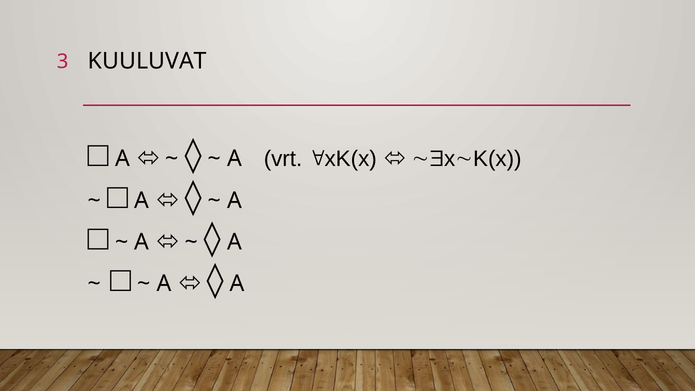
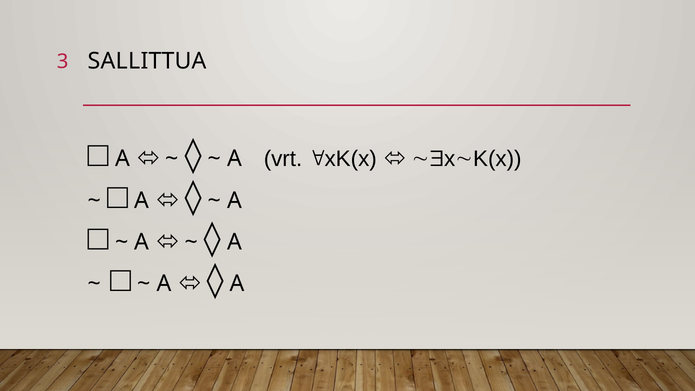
KUULUVAT: KUULUVAT -> SALLITTUA (147, 61)
